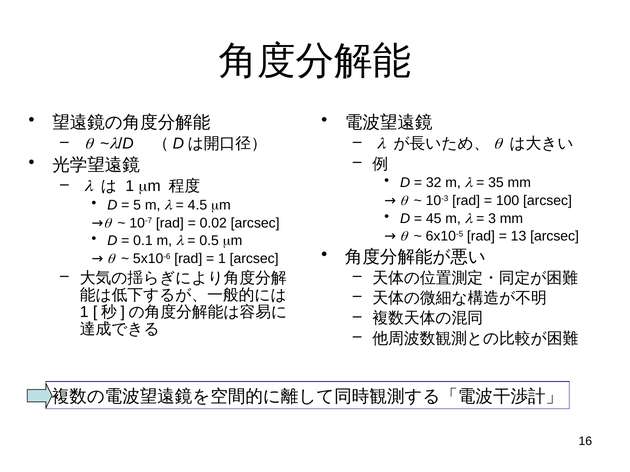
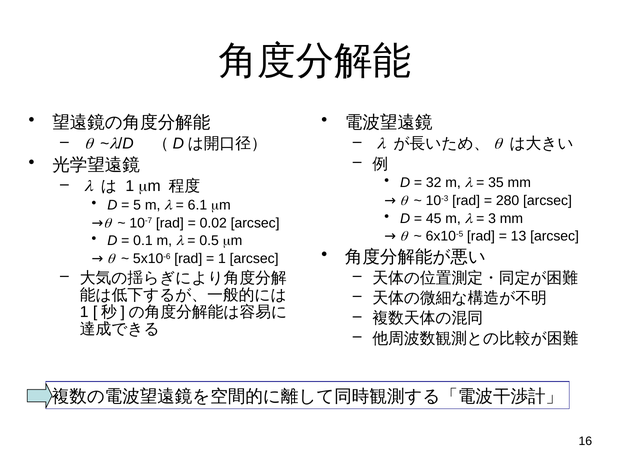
100: 100 -> 280 (508, 201)
4.5: 4.5 -> 6.1 (197, 205)
